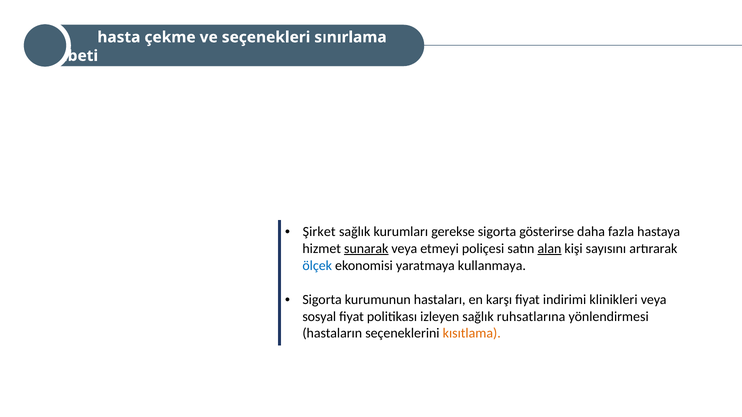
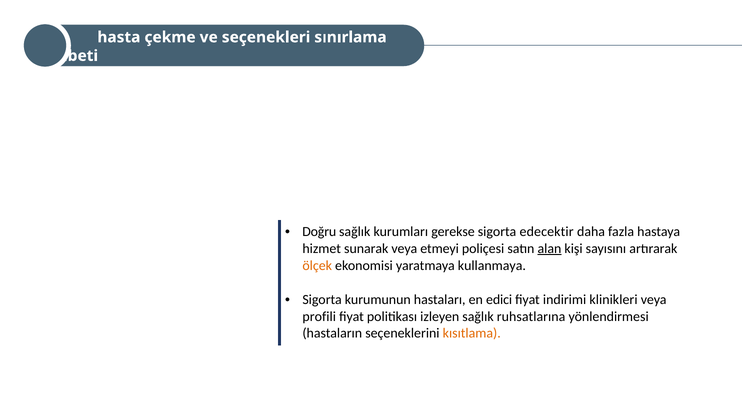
Şirket: Şirket -> Doğru (319, 232)
gösterirse: gösterirse -> edecektir (547, 232)
sunarak underline: present -> none (366, 249)
ölçek colour: blue -> orange (317, 266)
karşı: karşı -> edici (499, 300)
sosyal: sosyal -> profili (319, 317)
